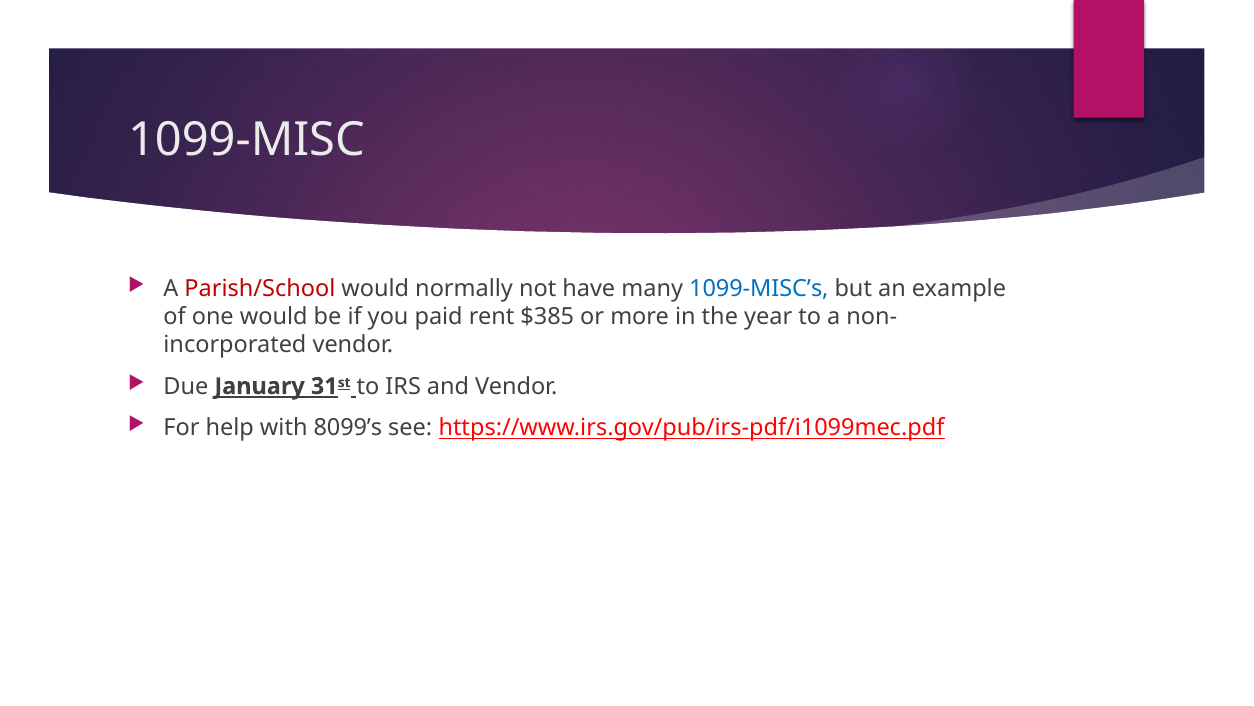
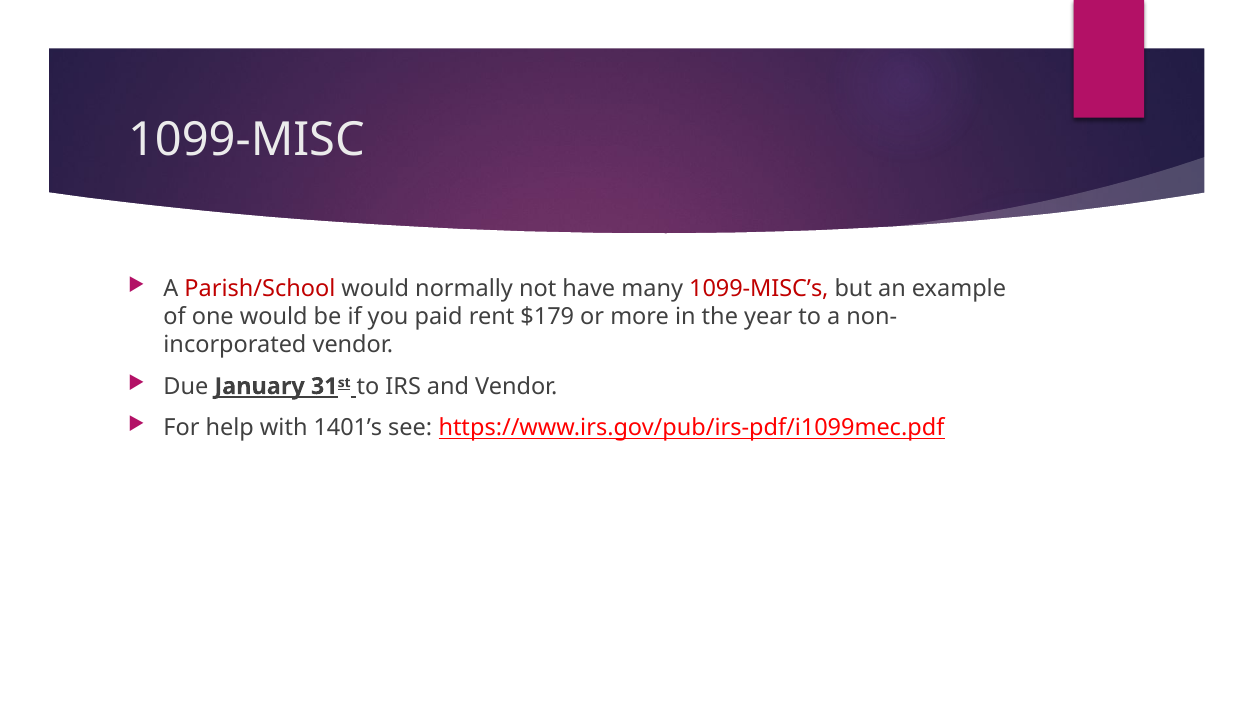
1099-MISC’s colour: blue -> red (759, 288)
$385: $385 -> $179 (547, 316)
8099’s: 8099’s -> 1401’s (348, 427)
